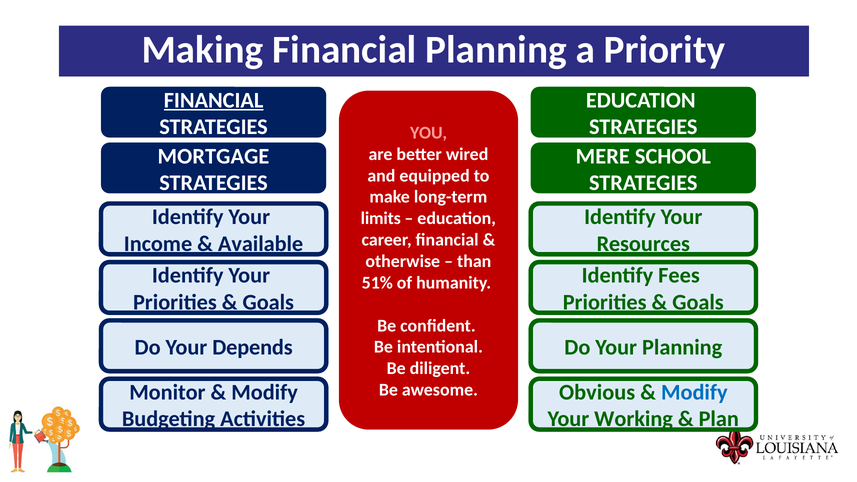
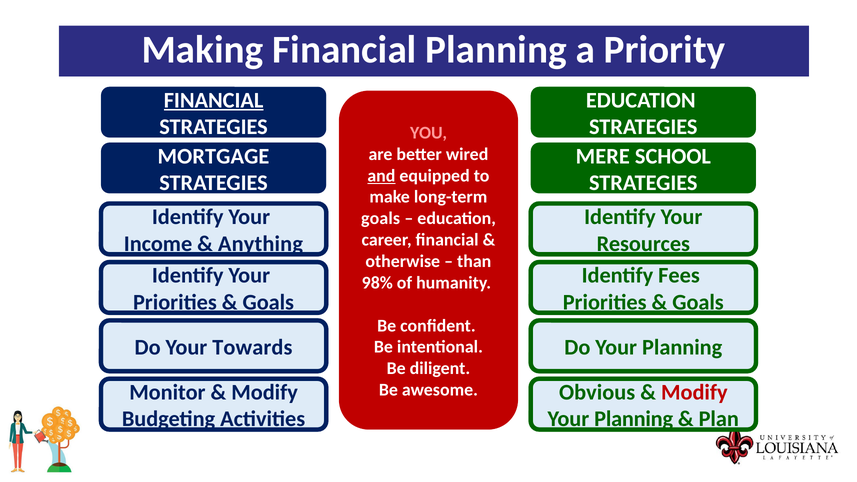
and underline: none -> present (381, 176)
limits: limits -> goals (381, 219)
Available: Available -> Anything (260, 244)
51%: 51% -> 98% (377, 283)
Depends: Depends -> Towards (252, 347)
Modify colour: blue -> red (694, 392)
Working: Working -> Planning (634, 419)
